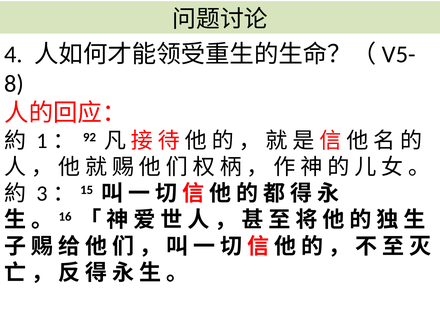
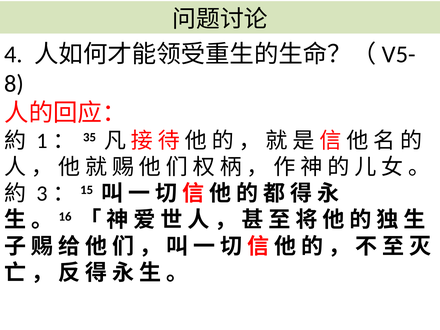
92: 92 -> 35 (90, 137)
